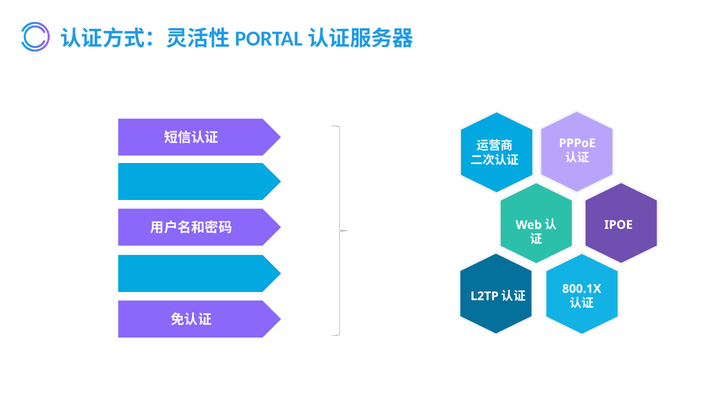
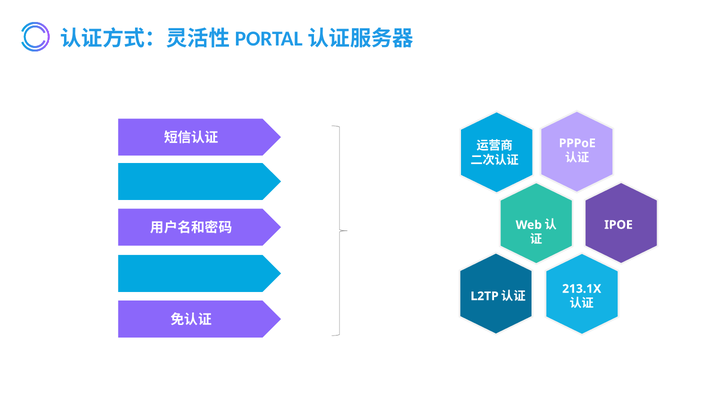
800.1X: 800.1X -> 213.1X (582, 289)
